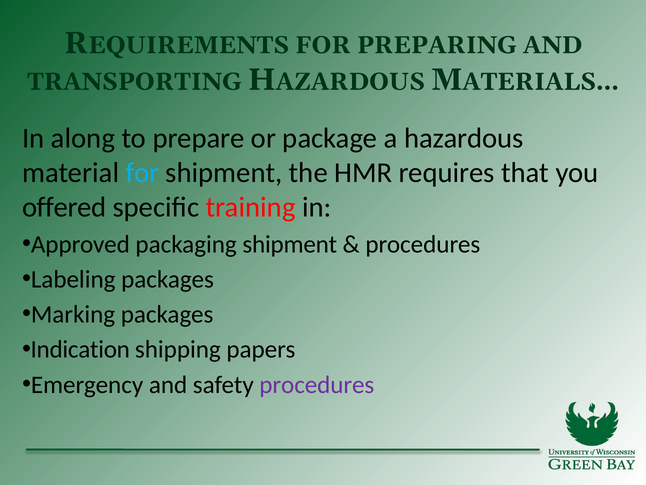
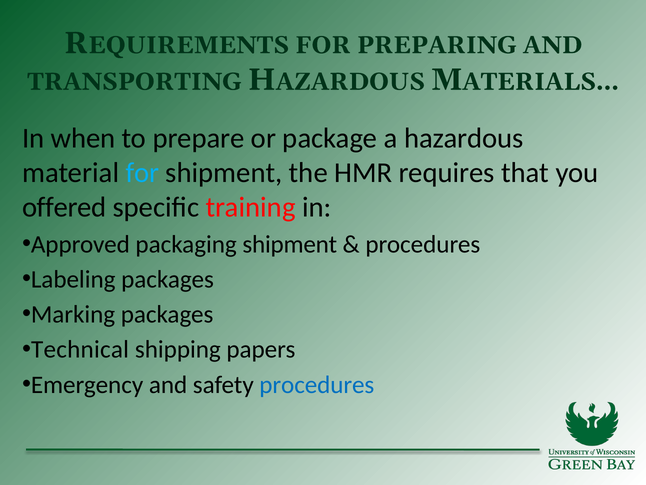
along: along -> when (83, 138)
Indication: Indication -> Technical (80, 349)
procedures colour: purple -> blue (317, 384)
